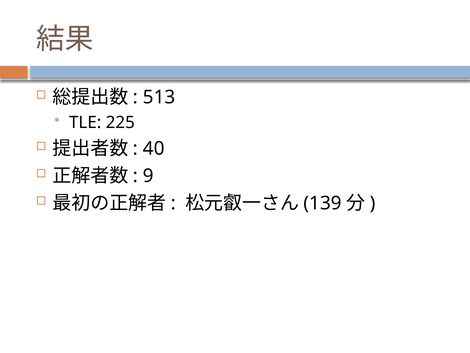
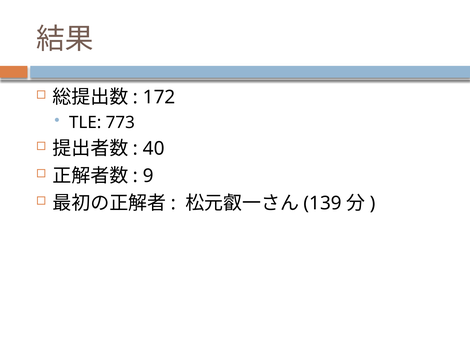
513: 513 -> 172 (159, 97)
225: 225 -> 773 (120, 122)
